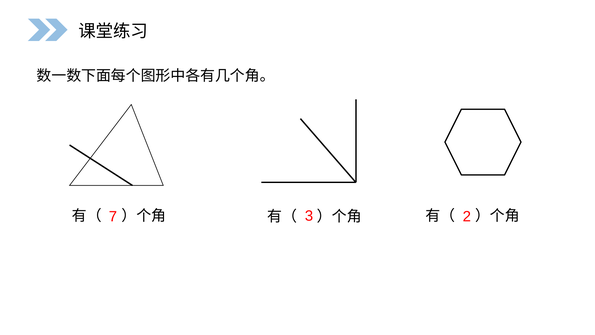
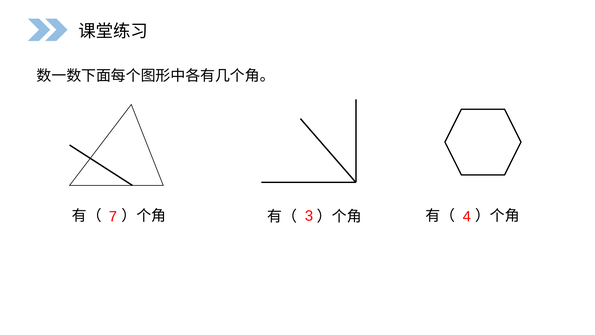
2: 2 -> 4 (467, 216)
